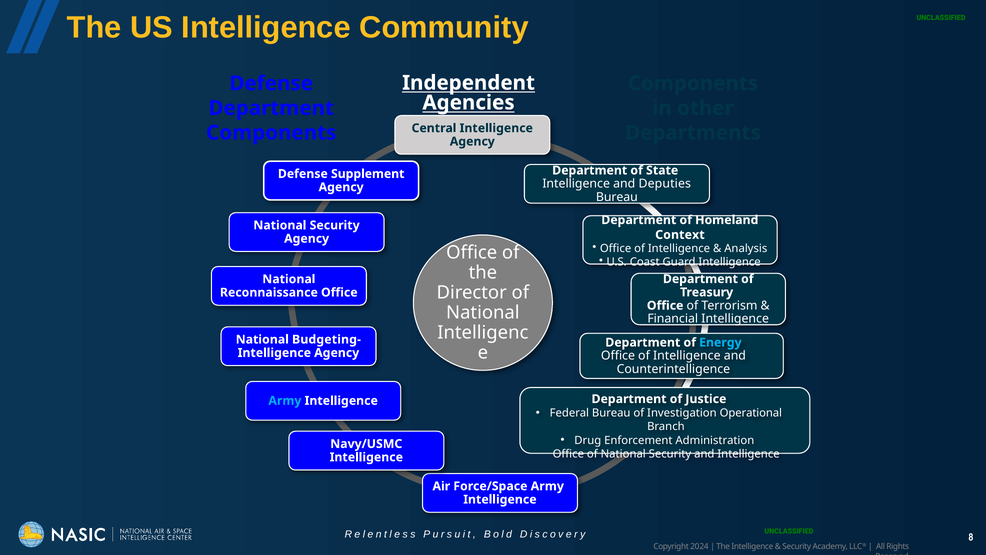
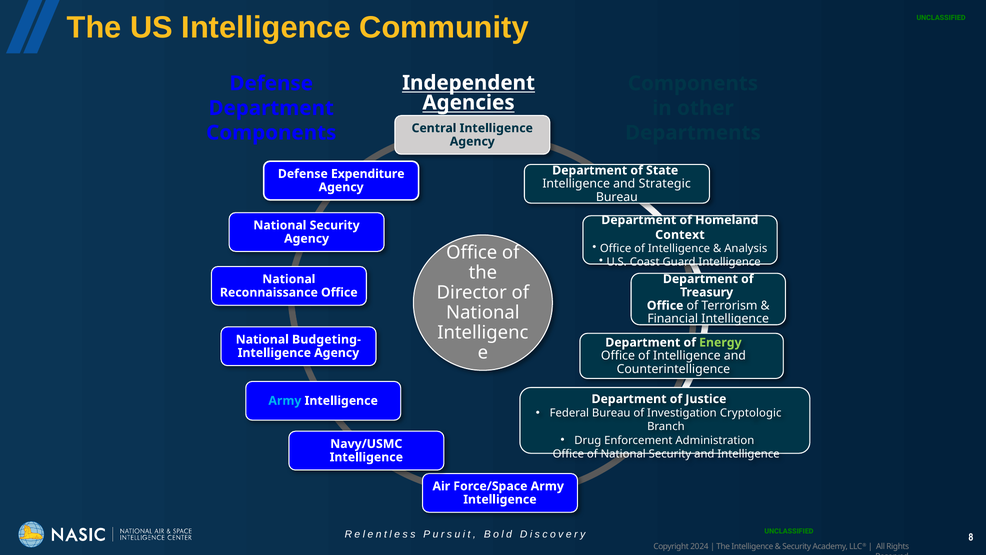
Supplement: Supplement -> Expenditure (368, 174)
Deputies: Deputies -> Strategic (665, 184)
Energy colour: light blue -> light green (720, 342)
Operational: Operational -> Cryptologic (751, 413)
